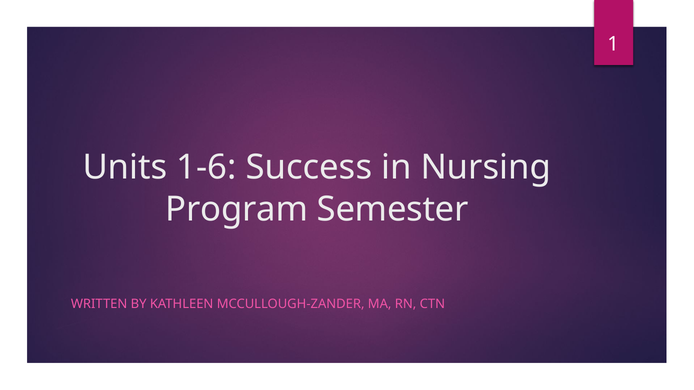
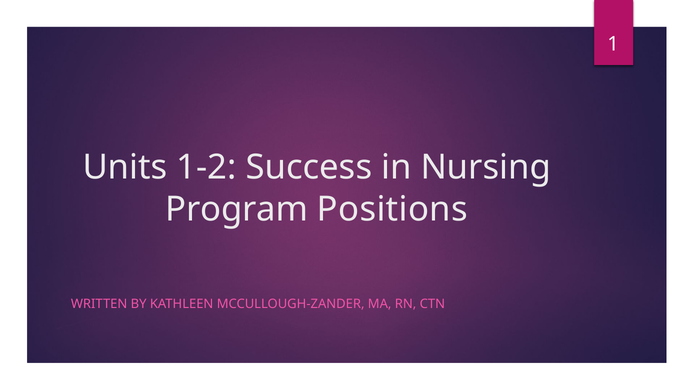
1-6: 1-6 -> 1-2 (207, 168)
Semester: Semester -> Positions (392, 209)
